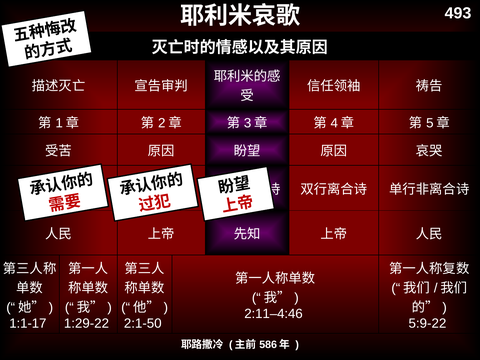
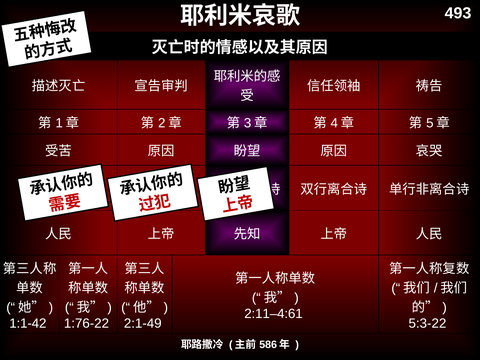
2:11–4:46: 2:11–4:46 -> 2:11–4:61 (273, 314)
1:1-17: 1:1-17 -> 1:1-42 (28, 323)
1:29-22: 1:29-22 -> 1:76-22 (86, 323)
2:1-50: 2:1-50 -> 2:1-49 (143, 323)
5:9-22: 5:9-22 -> 5:3-22 (427, 323)
